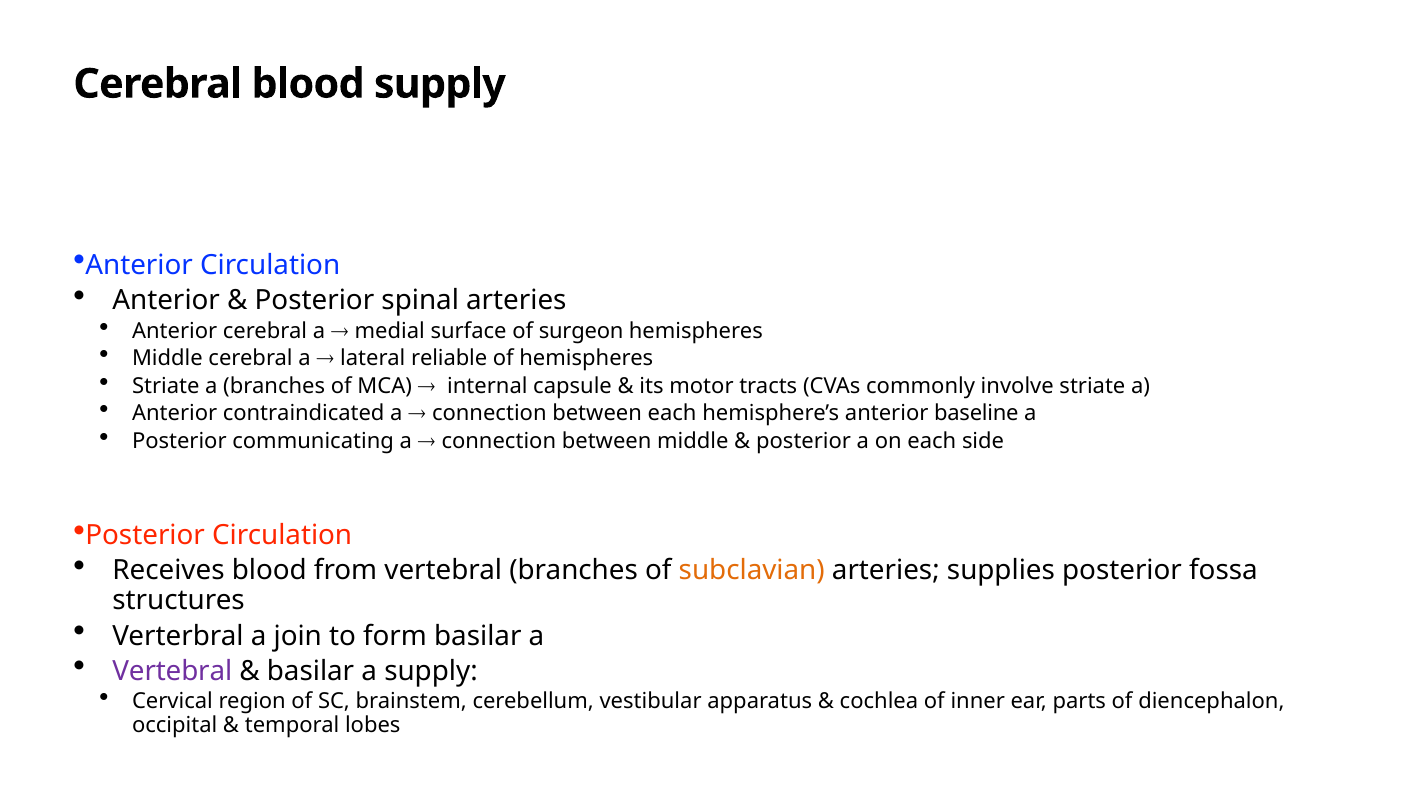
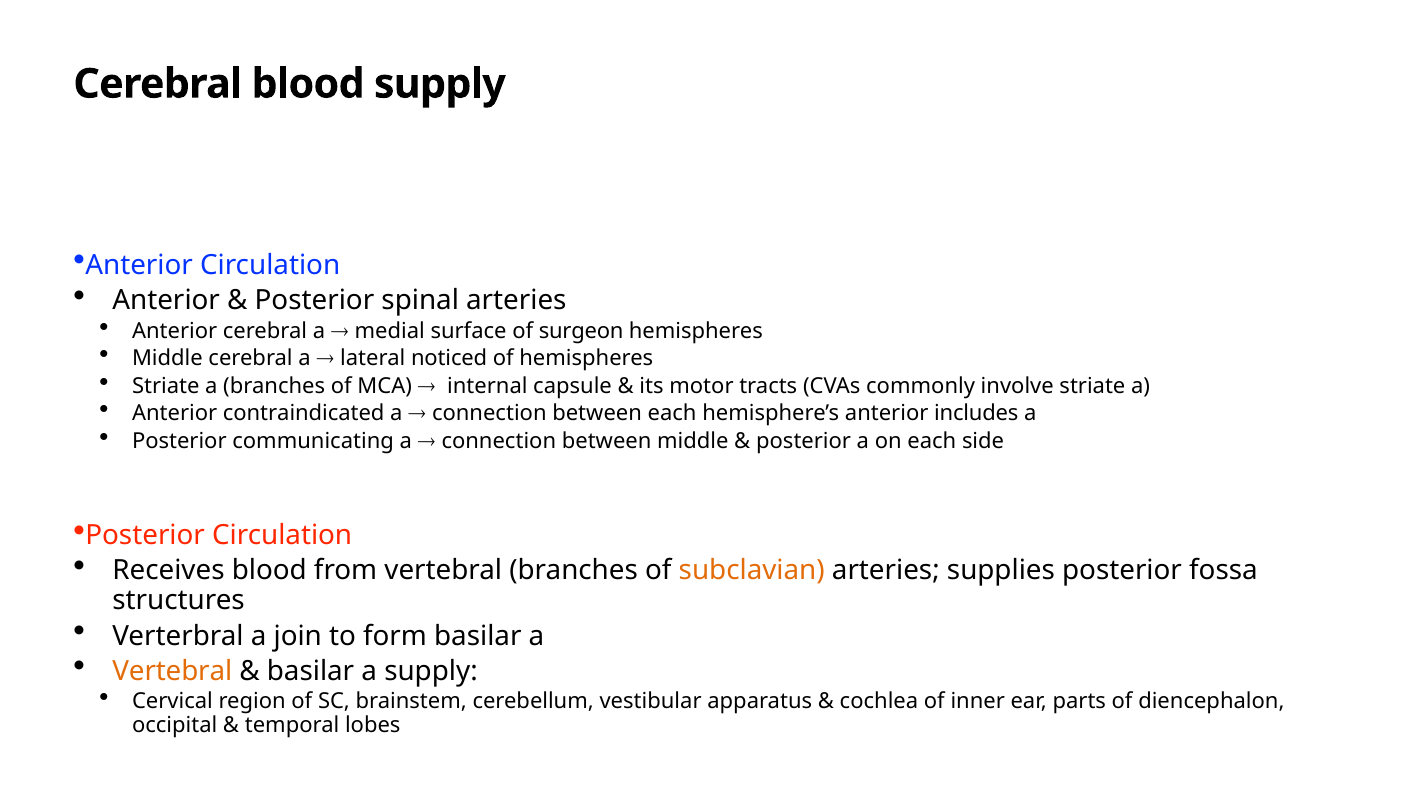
reliable: reliable -> noticed (449, 359)
baseline: baseline -> includes (976, 414)
Vertebral colour: purple -> orange (172, 671)
